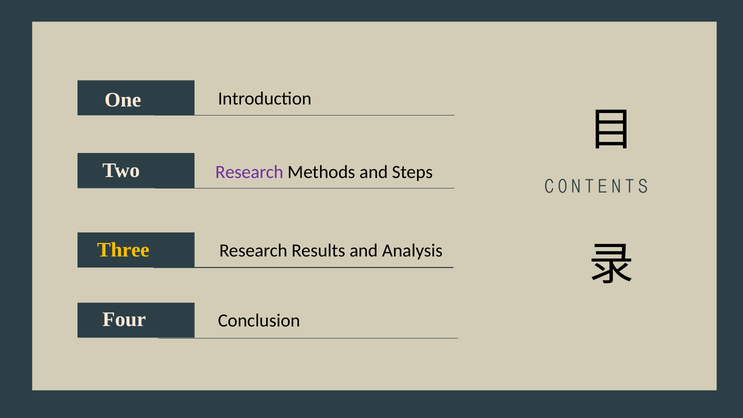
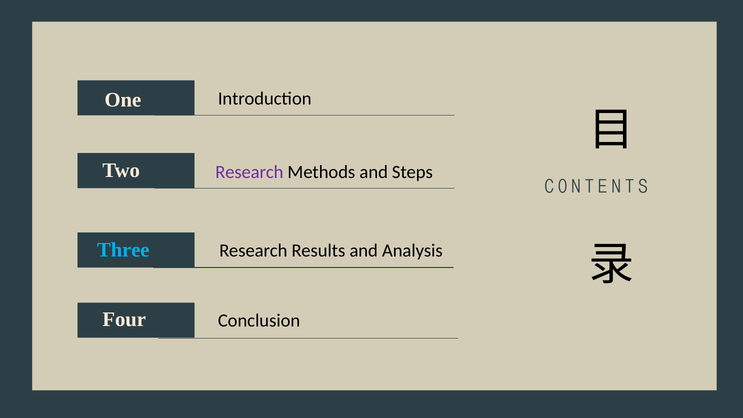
Three colour: yellow -> light blue (123, 250)
